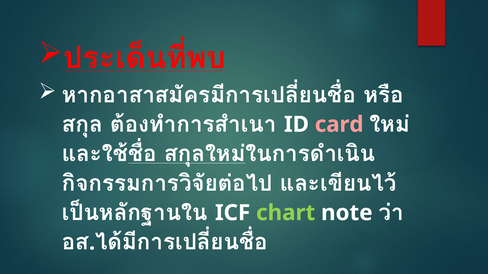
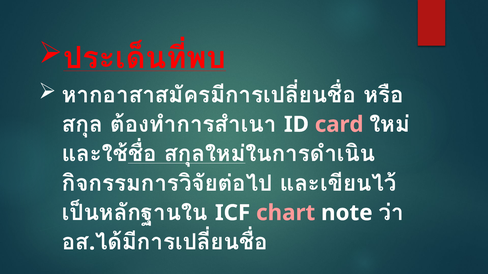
chart colour: light green -> pink (286, 213)
